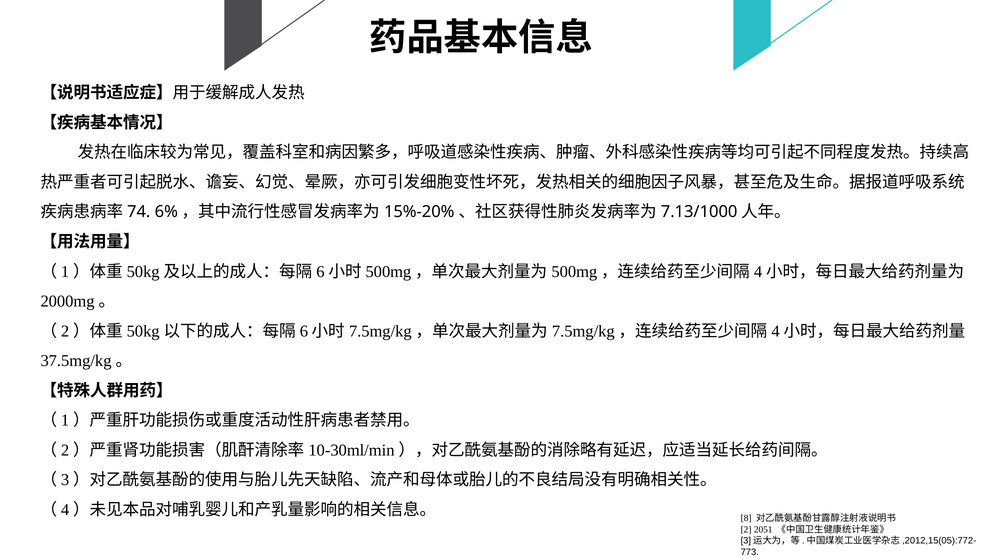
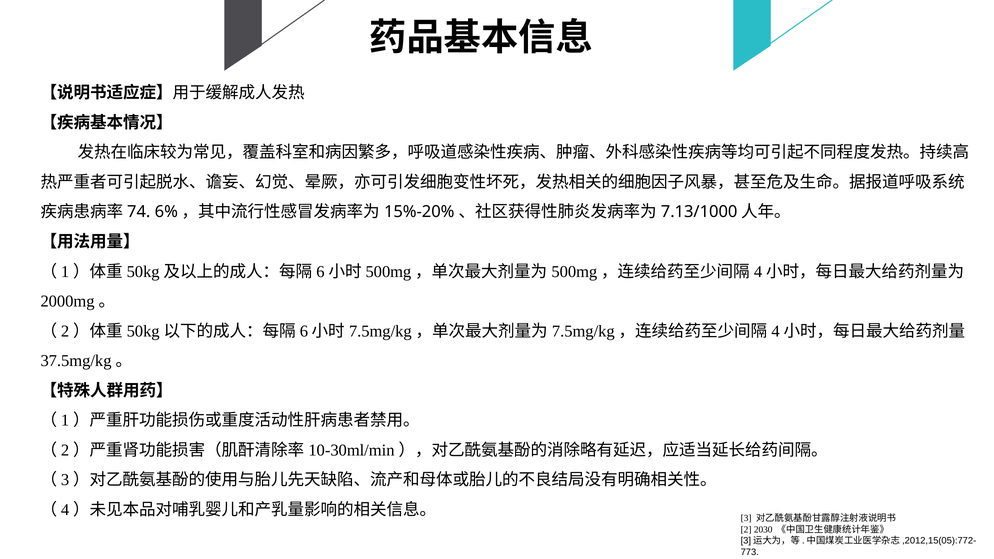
8: 8 -> 3 (746, 518)
2051: 2051 -> 2030 (763, 530)
